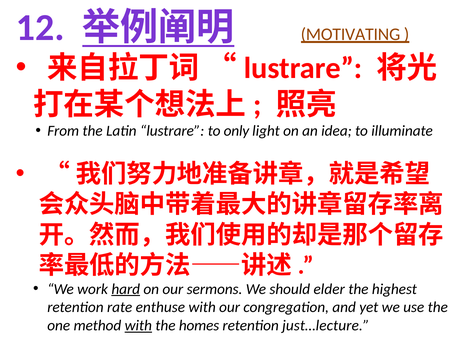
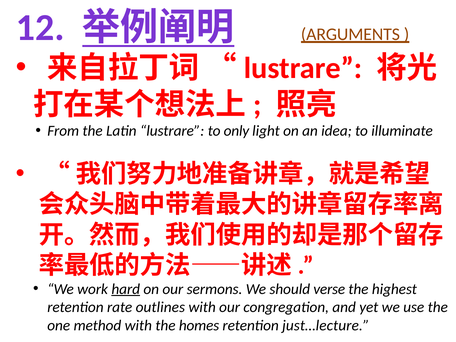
MOTIVATING: MOTIVATING -> ARGUMENTS (350, 34)
elder: elder -> verse (329, 289)
enthuse: enthuse -> outlines (160, 307)
with underline: present -> none (138, 326)
